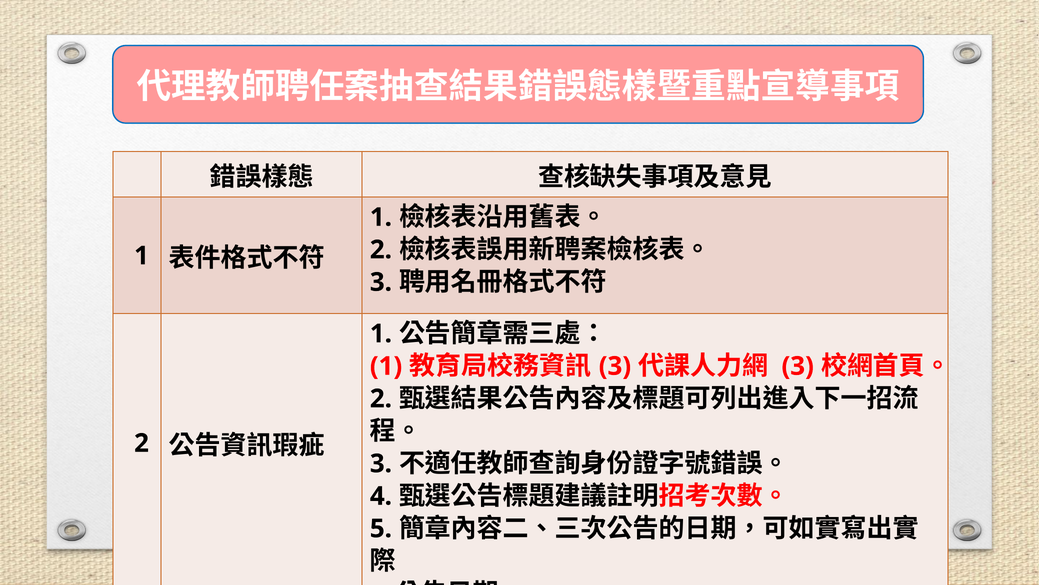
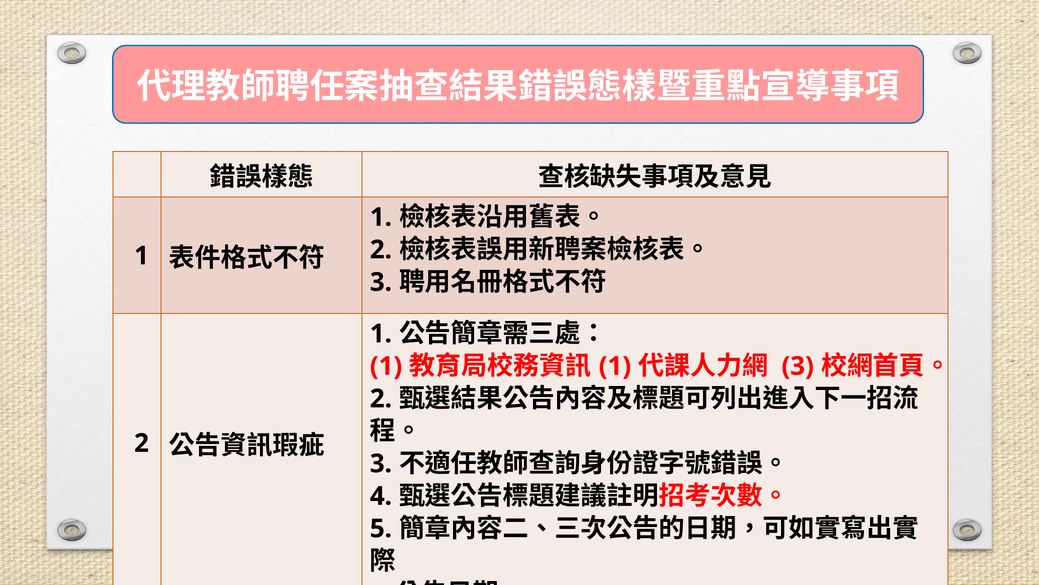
3: 3 -> 1 (615, 366)
